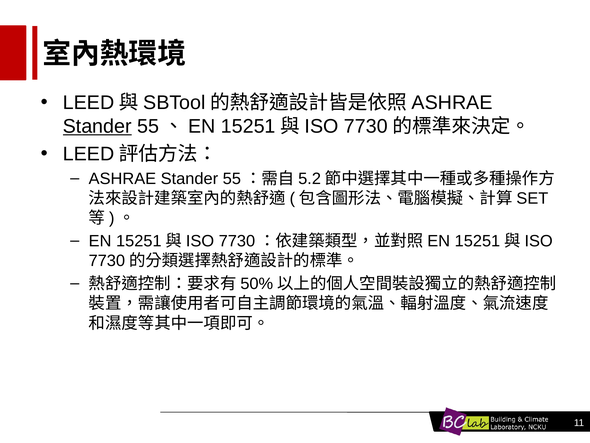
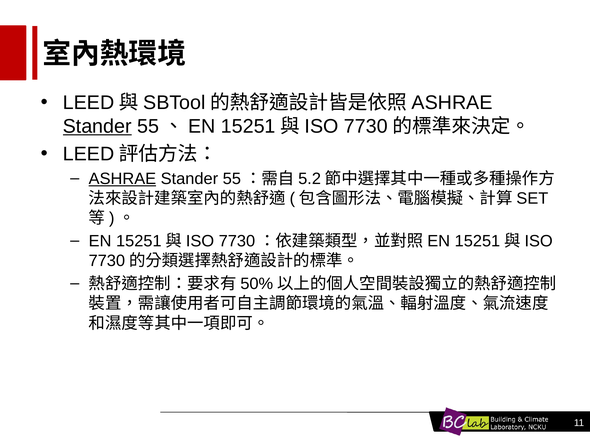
ASHRAE underline: none -> present (122, 178)
